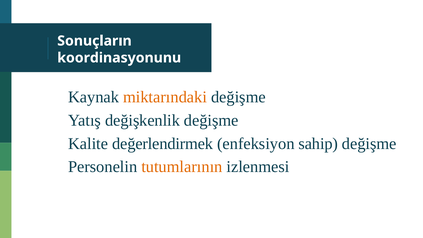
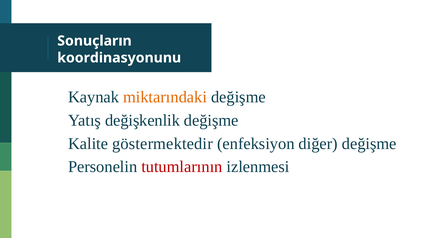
değerlendirmek: değerlendirmek -> göstermektedir (163, 144)
sahip: sahip -> diğer (318, 144)
tutumlarının colour: orange -> red (182, 167)
